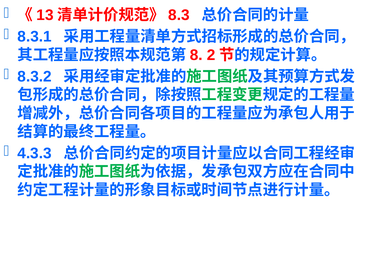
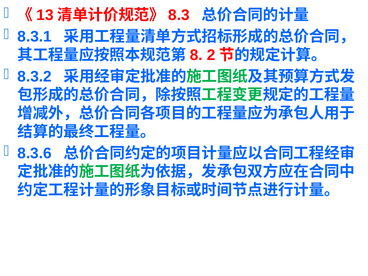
4.3.3: 4.3.3 -> 8.3.6 (35, 153)
